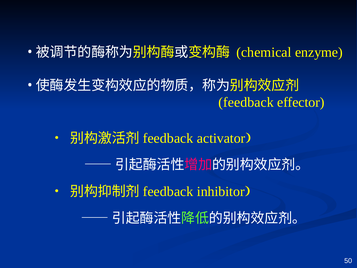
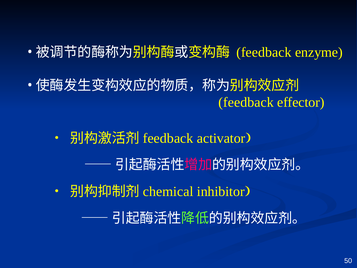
chemical: chemical -> feedback (264, 52)
feedback: feedback -> chemical (168, 191)
